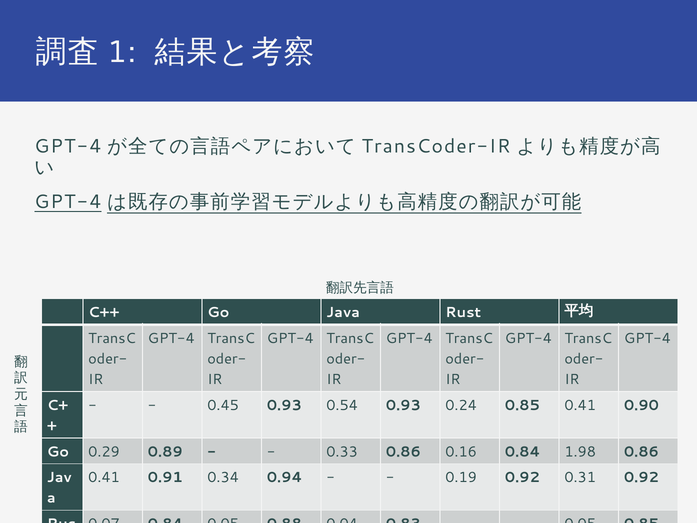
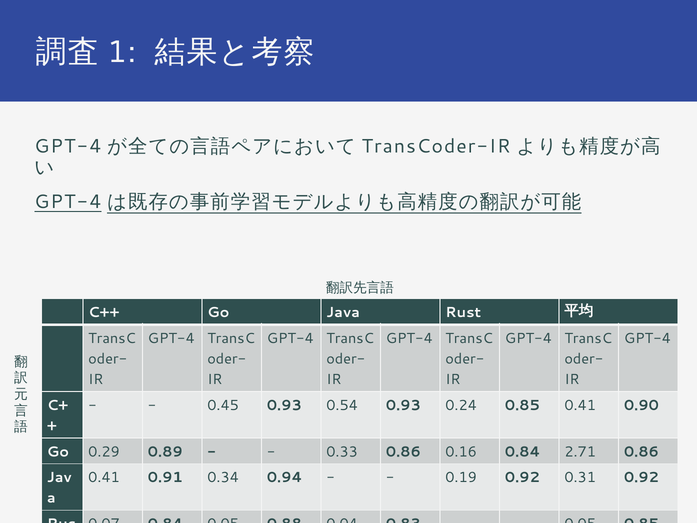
1.98: 1.98 -> 2.71 (580, 451)
